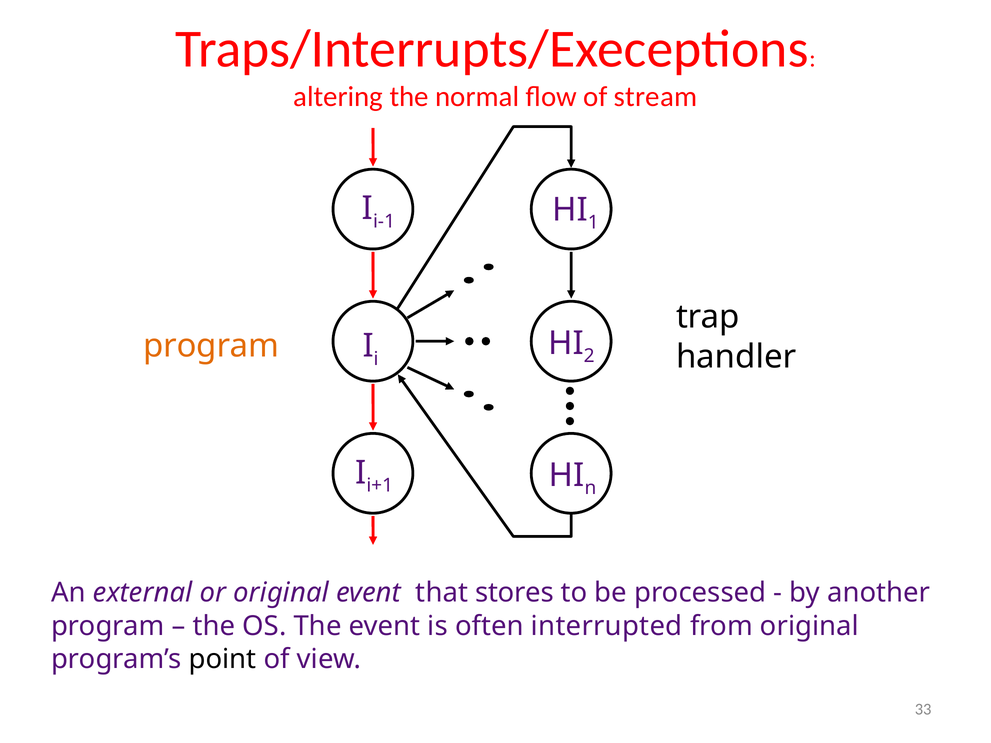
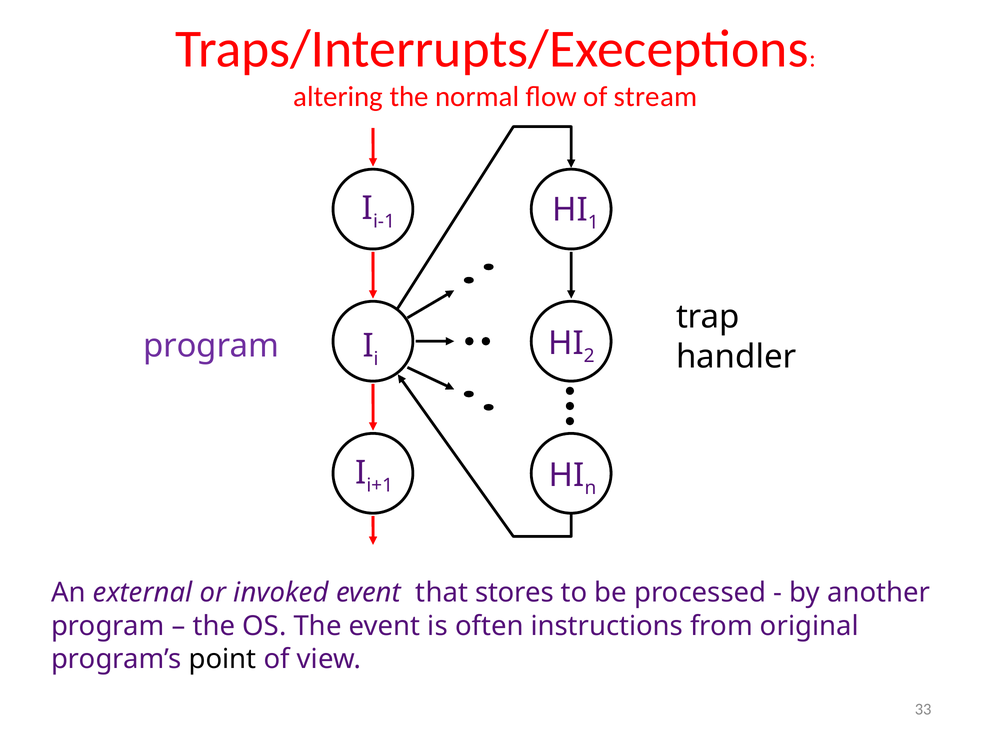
program colour: orange -> purple (211, 346)
or original: original -> invoked (281, 593)
interrupted: interrupted -> instructions (607, 626)
